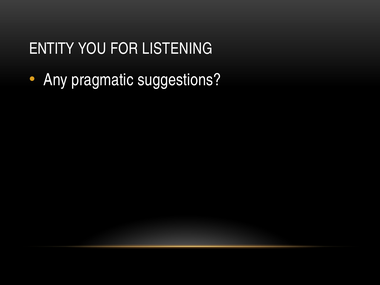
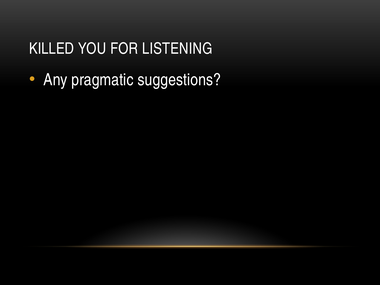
ENTITY: ENTITY -> KILLED (52, 49)
